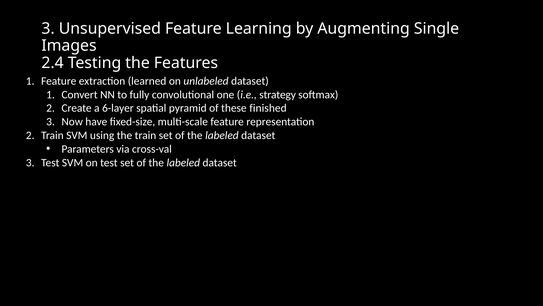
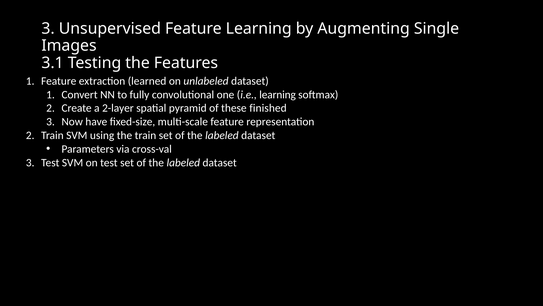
2.4: 2.4 -> 3.1 (53, 63)
i.e strategy: strategy -> learning (278, 94)
6-layer: 6-layer -> 2-layer (118, 108)
